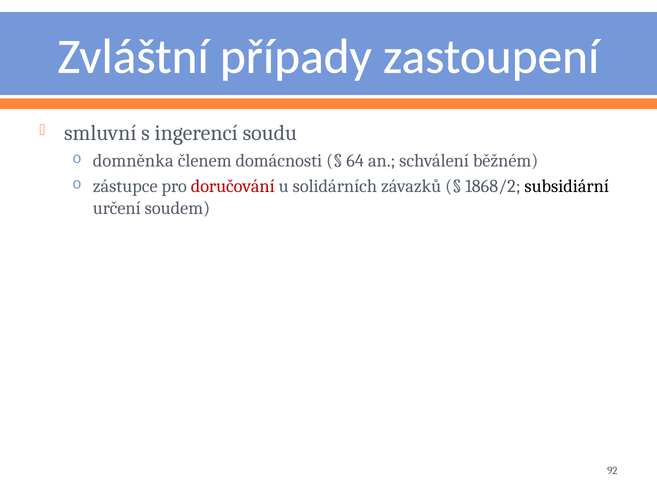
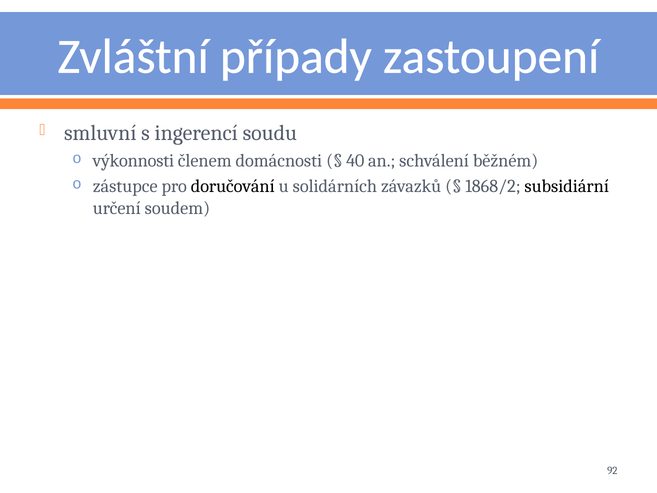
domněnka: domněnka -> výkonnosti (133, 160)
64: 64 -> 40 (355, 160)
doručování colour: red -> black (233, 186)
